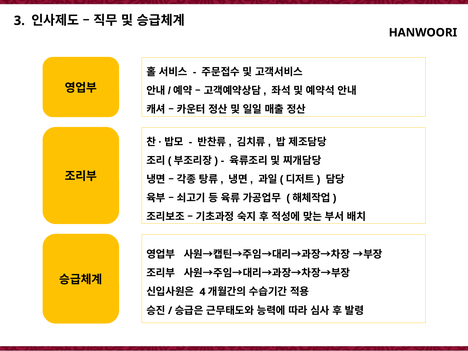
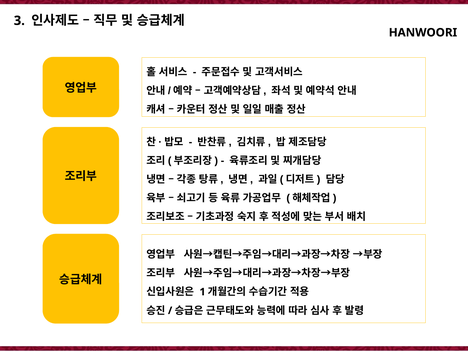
4: 4 -> 1 (203, 292)
